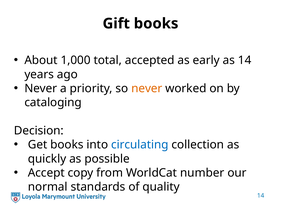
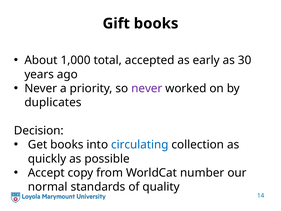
as 14: 14 -> 30 (245, 60)
never colour: orange -> purple (147, 88)
cataloging: cataloging -> duplicates (53, 102)
